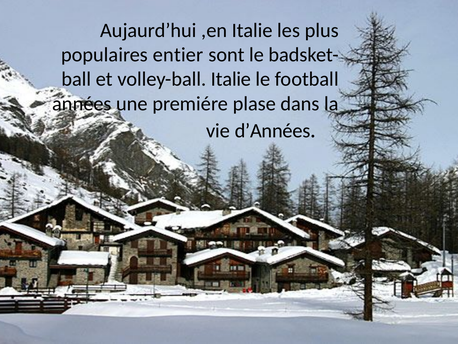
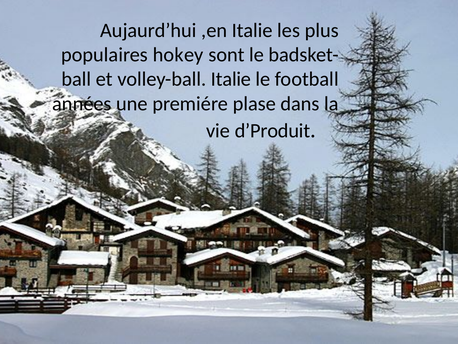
entier: entier -> hokey (178, 55)
d’Années: d’Années -> d’Produit (273, 131)
